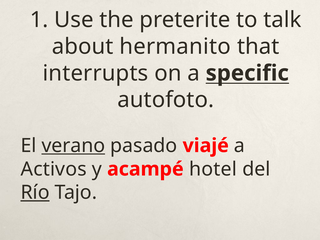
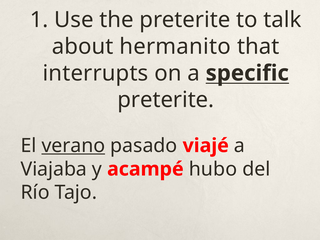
autofoto: autofoto -> preterite (166, 100)
Activos: Activos -> Viajaba (54, 169)
hotel: hotel -> hubo (213, 169)
Río underline: present -> none (35, 193)
